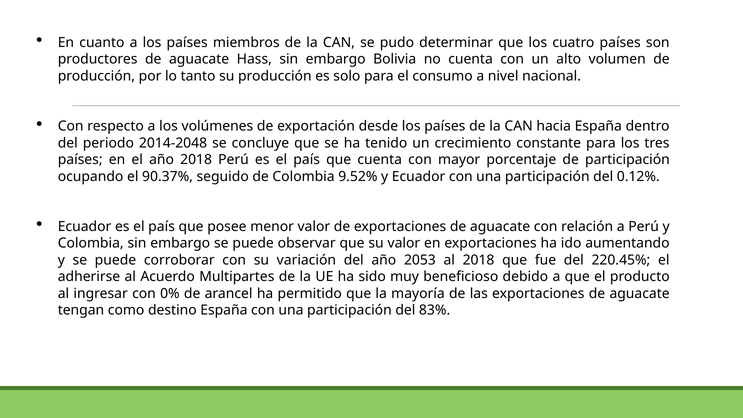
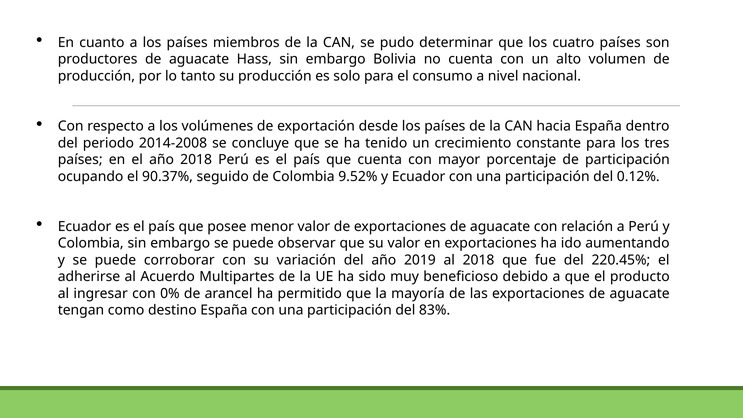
2014-2048: 2014-2048 -> 2014-2008 (173, 143)
2053: 2053 -> 2019 (420, 260)
